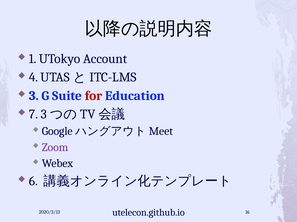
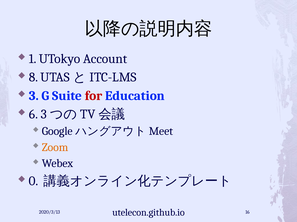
4: 4 -> 8 (33, 78)
7: 7 -> 6 (33, 114)
Zoom colour: purple -> orange (55, 148)
6: 6 -> 0 (33, 182)
